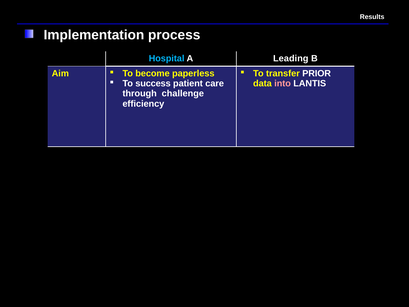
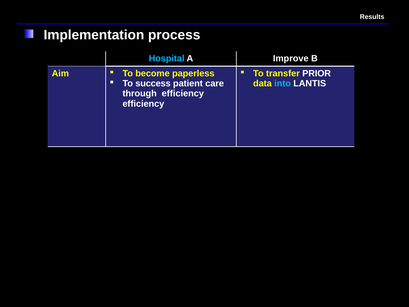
Leading: Leading -> Improve (291, 58)
into colour: pink -> light blue (283, 83)
through challenge: challenge -> efficiency (183, 94)
